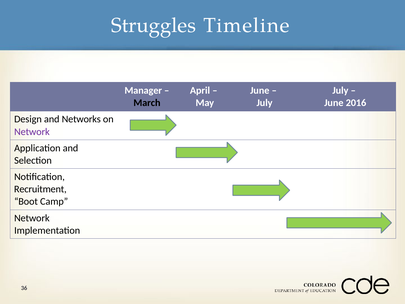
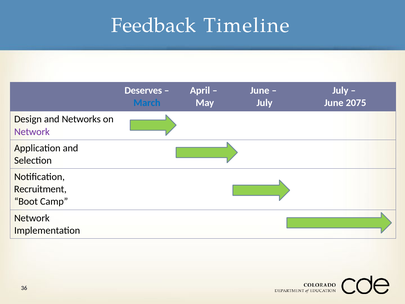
Struggles: Struggles -> Feedback (154, 25)
Manager: Manager -> Deserves (143, 90)
March colour: black -> blue (147, 103)
2016: 2016 -> 2075 (356, 103)
